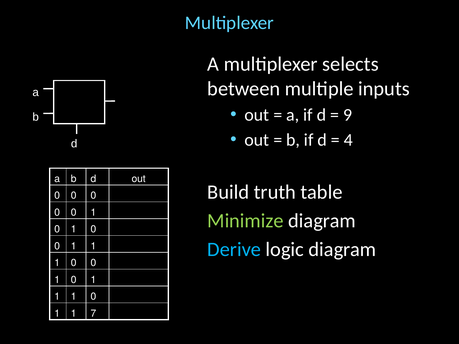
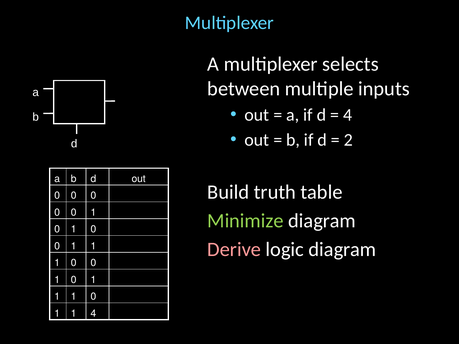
9: 9 -> 4 (348, 115)
4: 4 -> 2 (348, 140)
Derive colour: light blue -> pink (234, 249)
1 7: 7 -> 4 (93, 314)
